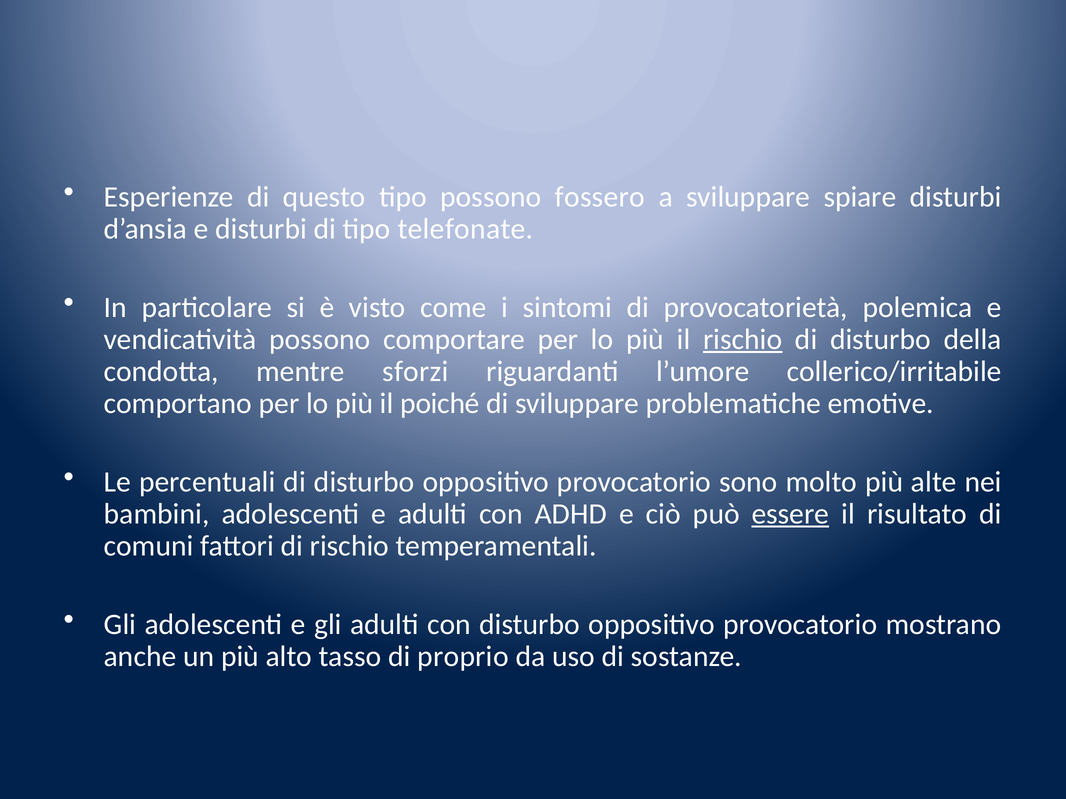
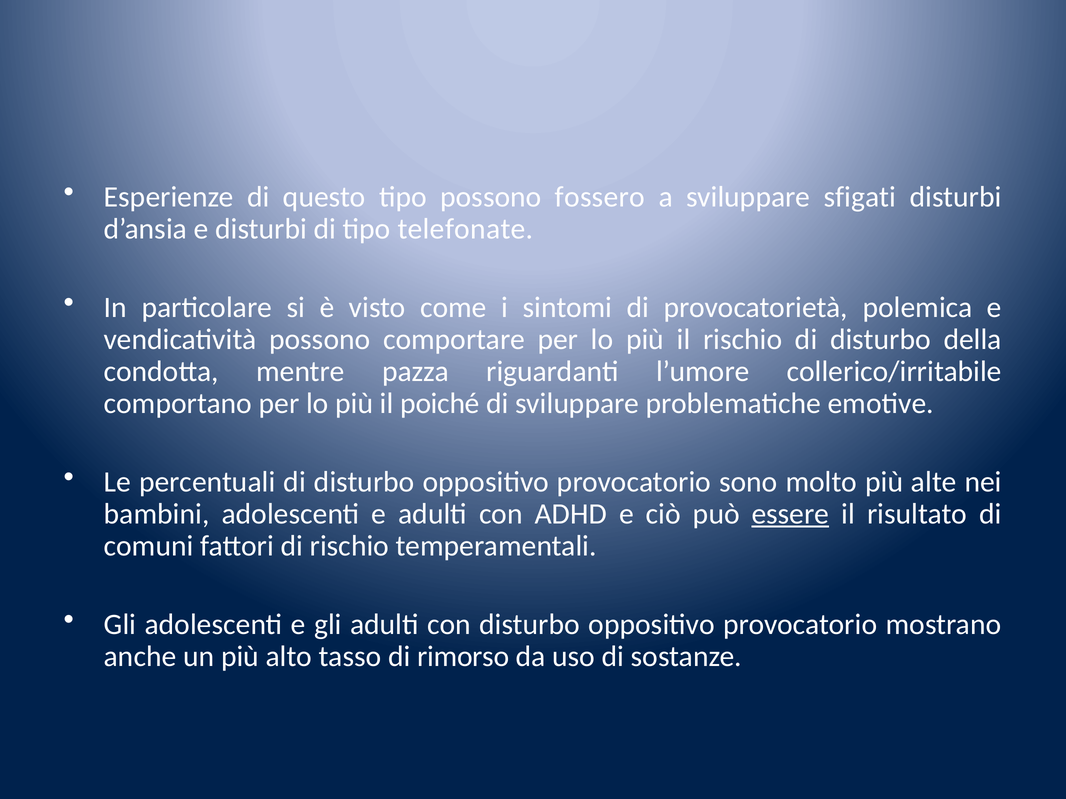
spiare: spiare -> sfigati (860, 197)
rischio underline: present -> none (743, 340)
sforzi: sforzi -> pazza (415, 372)
proprio: proprio -> rimorso (463, 657)
